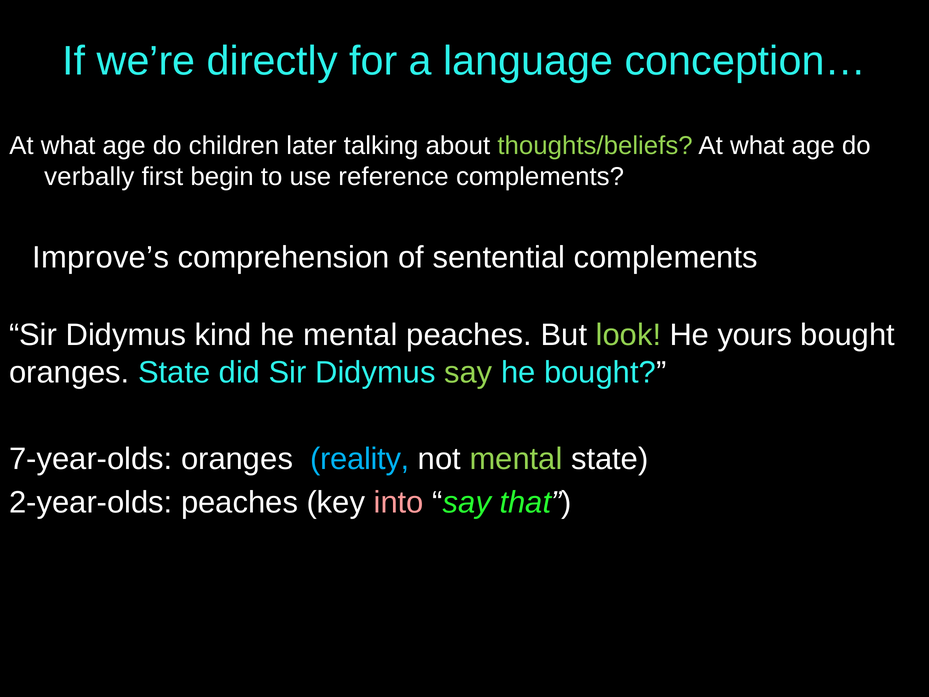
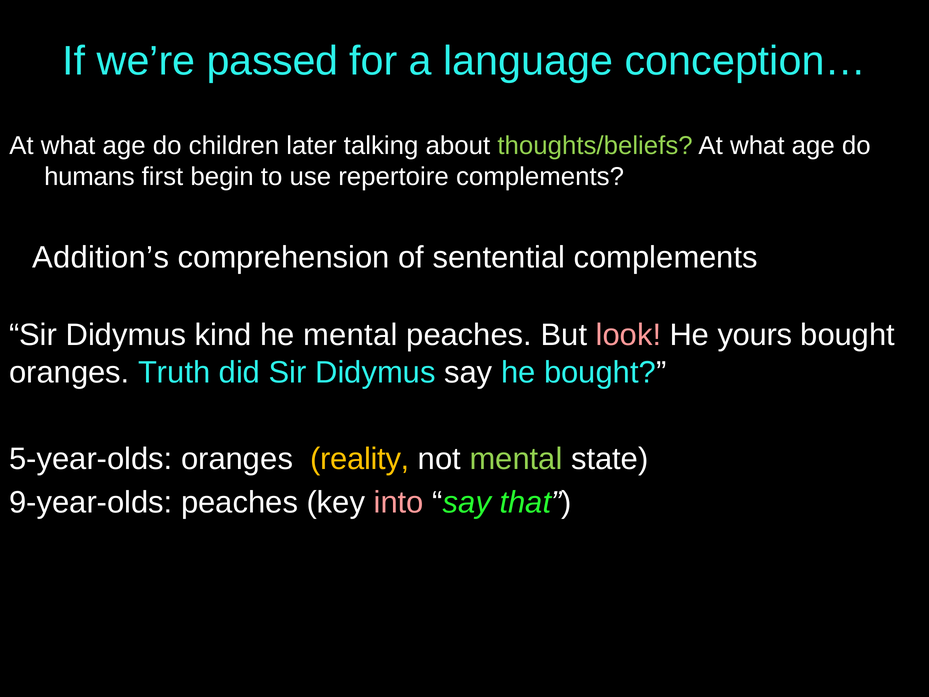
directly: directly -> passed (272, 61)
verbally: verbally -> humans (89, 177)
reference: reference -> repertoire (394, 177)
Improve’s: Improve’s -> Addition’s (101, 258)
look colour: light green -> pink (628, 335)
oranges State: State -> Truth (174, 372)
say colour: light green -> white (468, 372)
7-year-olds: 7-year-olds -> 5-year-olds (91, 459)
reality colour: light blue -> yellow (360, 459)
2-year-olds: 2-year-olds -> 9-year-olds (91, 502)
